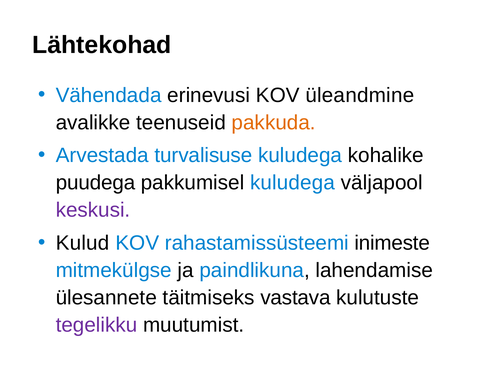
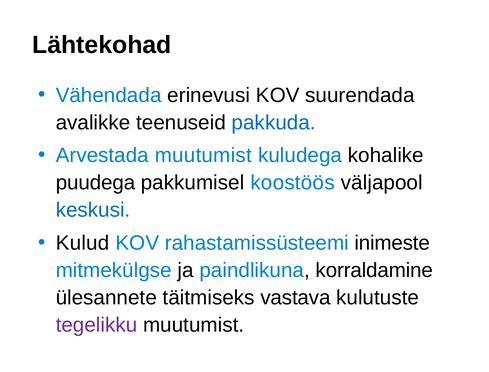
üleandmine: üleandmine -> suurendada (360, 95)
pakkuda colour: orange -> blue (274, 122)
Arvestada turvalisuse: turvalisuse -> muutumist (203, 155)
pakkumisel kuludega: kuludega -> koostöös (293, 183)
keskusi colour: purple -> blue (93, 210)
lahendamise: lahendamise -> korraldamine (374, 270)
